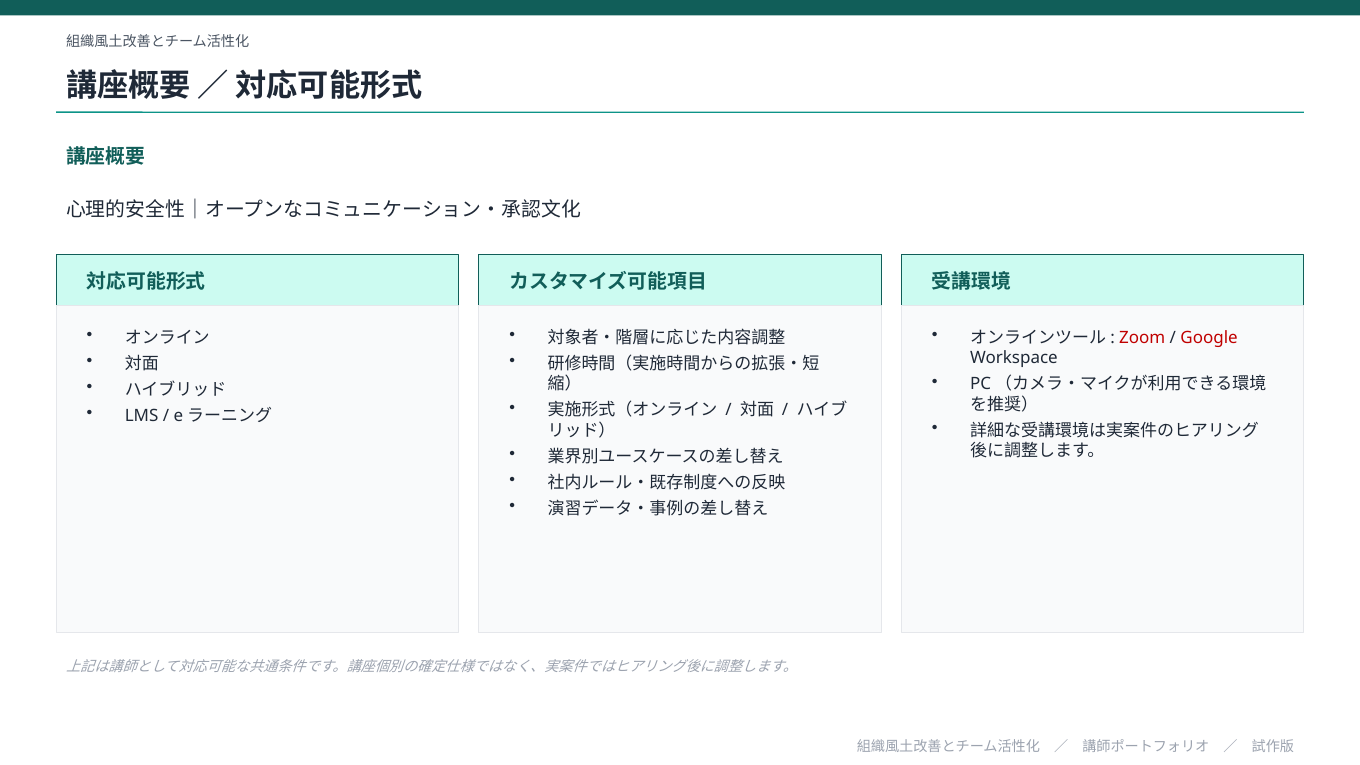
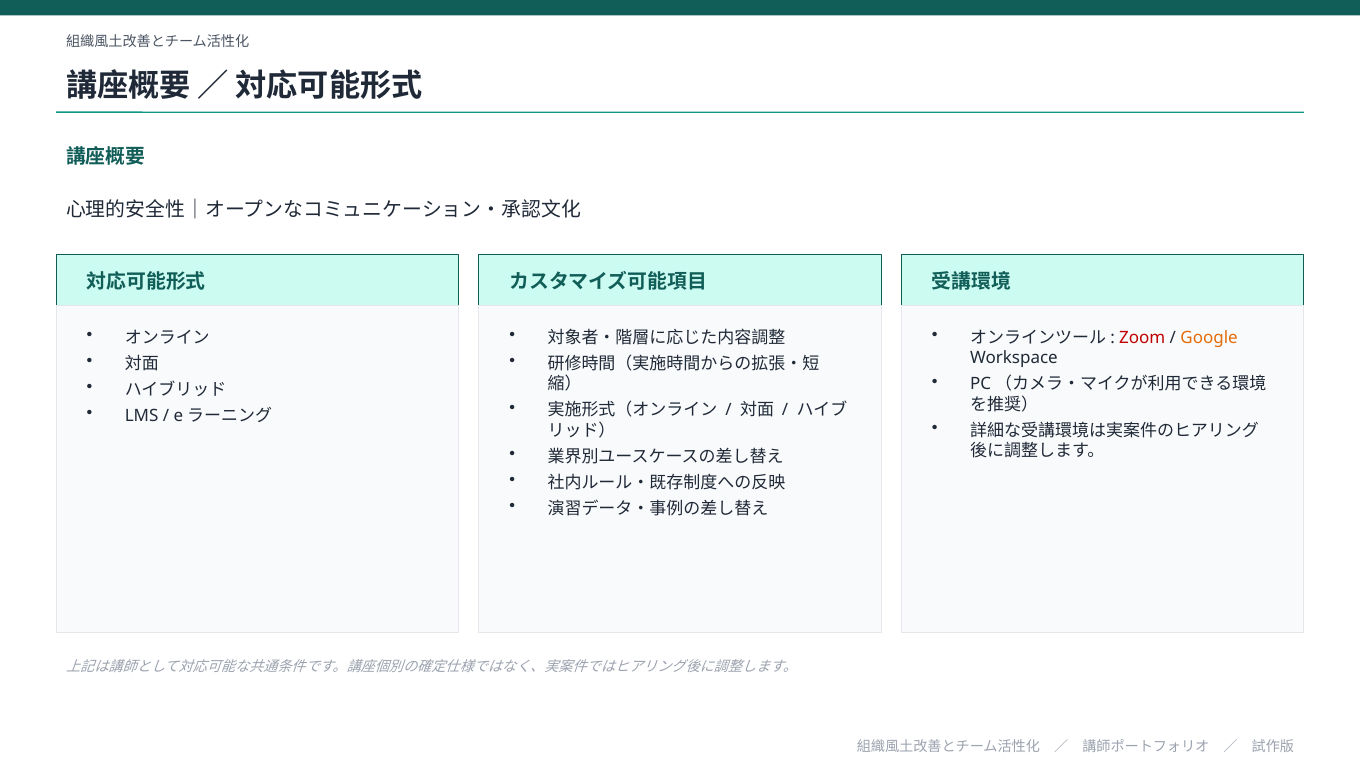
Google colour: red -> orange (1209, 338)
